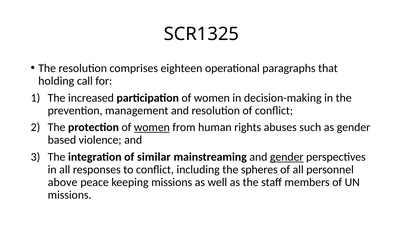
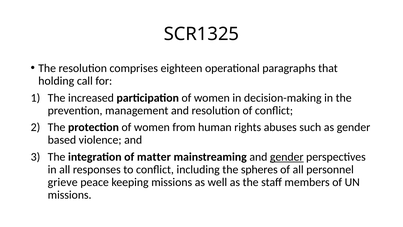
women underline: present -> none (152, 127)
similar: similar -> matter (154, 157)
above: above -> grieve (63, 182)
